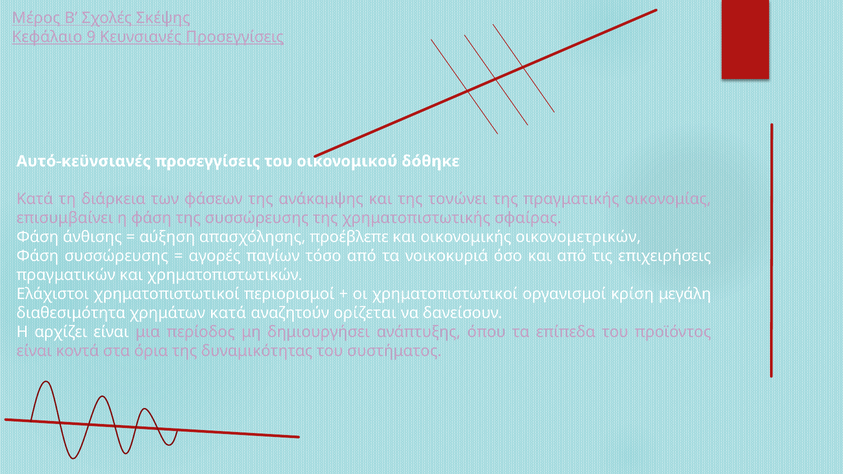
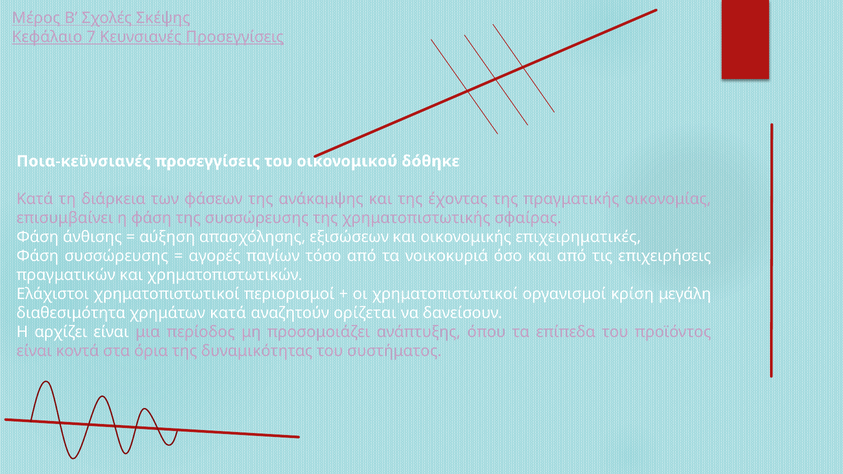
9: 9 -> 7 (91, 37)
Αυτό-κεϋνσιανές: Αυτό-κεϋνσιανές -> Ποια-κεϋνσιανές (84, 161)
τονώνει: τονώνει -> έχοντας (458, 199)
προέβλεπε: προέβλεπε -> εξισώσεων (349, 237)
οικονομετρικών: οικονομετρικών -> επιχειρηματικές (578, 237)
δημιουργήσει: δημιουργήσει -> προσομοιάζει (319, 332)
